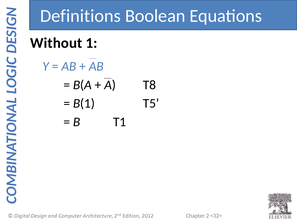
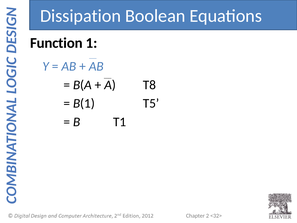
Definitions: Definitions -> Dissipation (81, 16)
Without: Without -> Function (56, 43)
